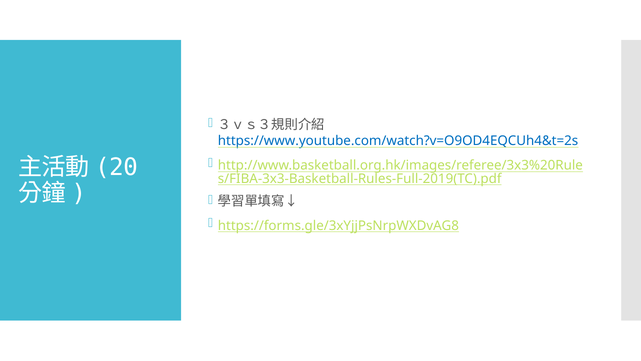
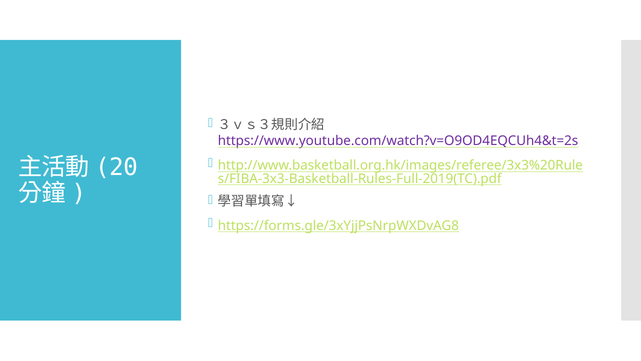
https://www.youtube.com/watch?v=O9OD4EQCUh4&t=2s colour: blue -> purple (398, 141)
